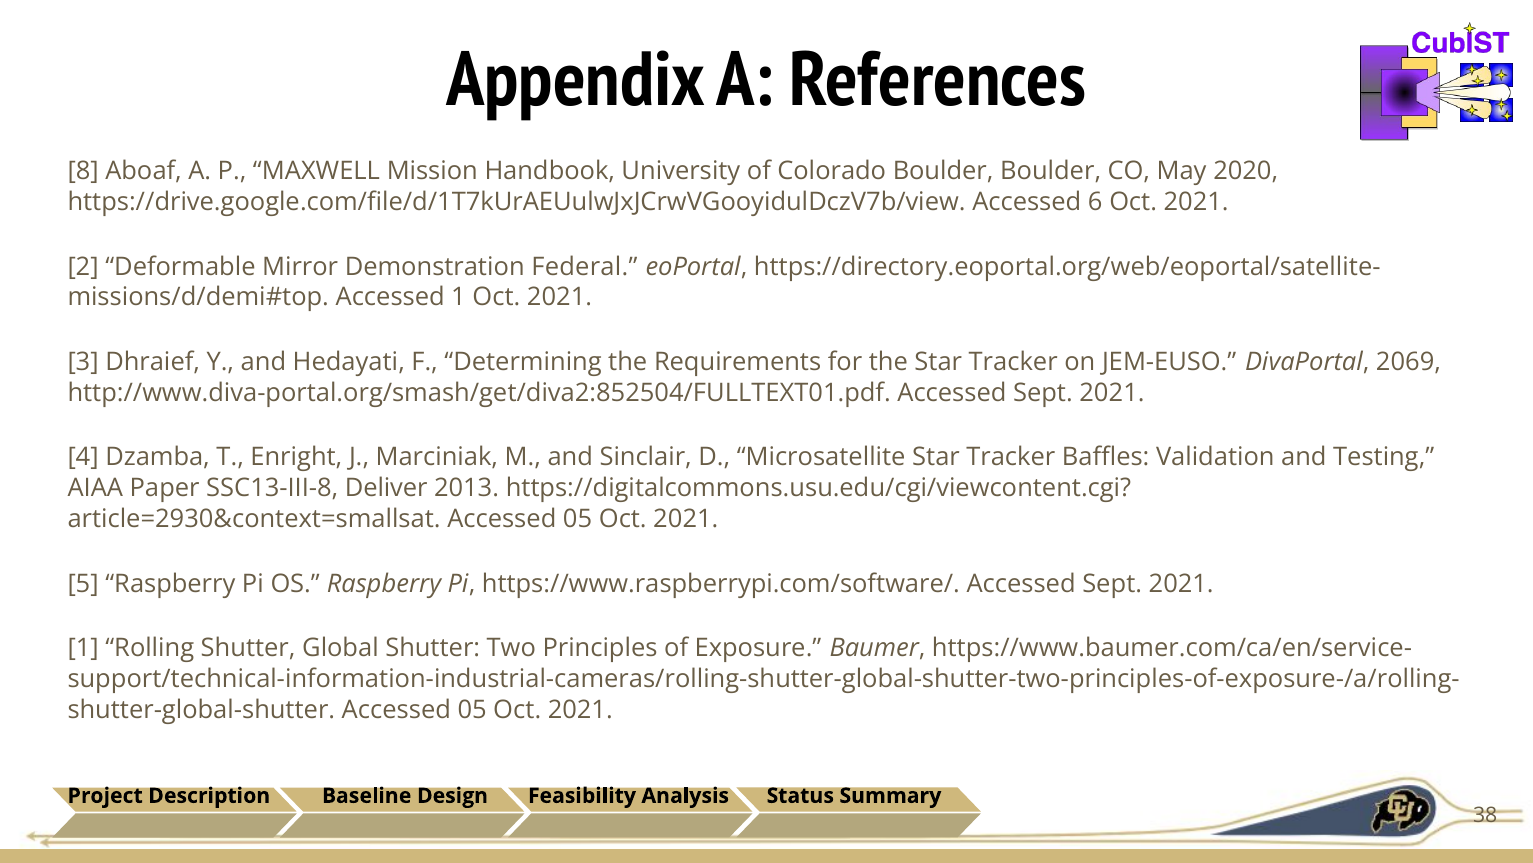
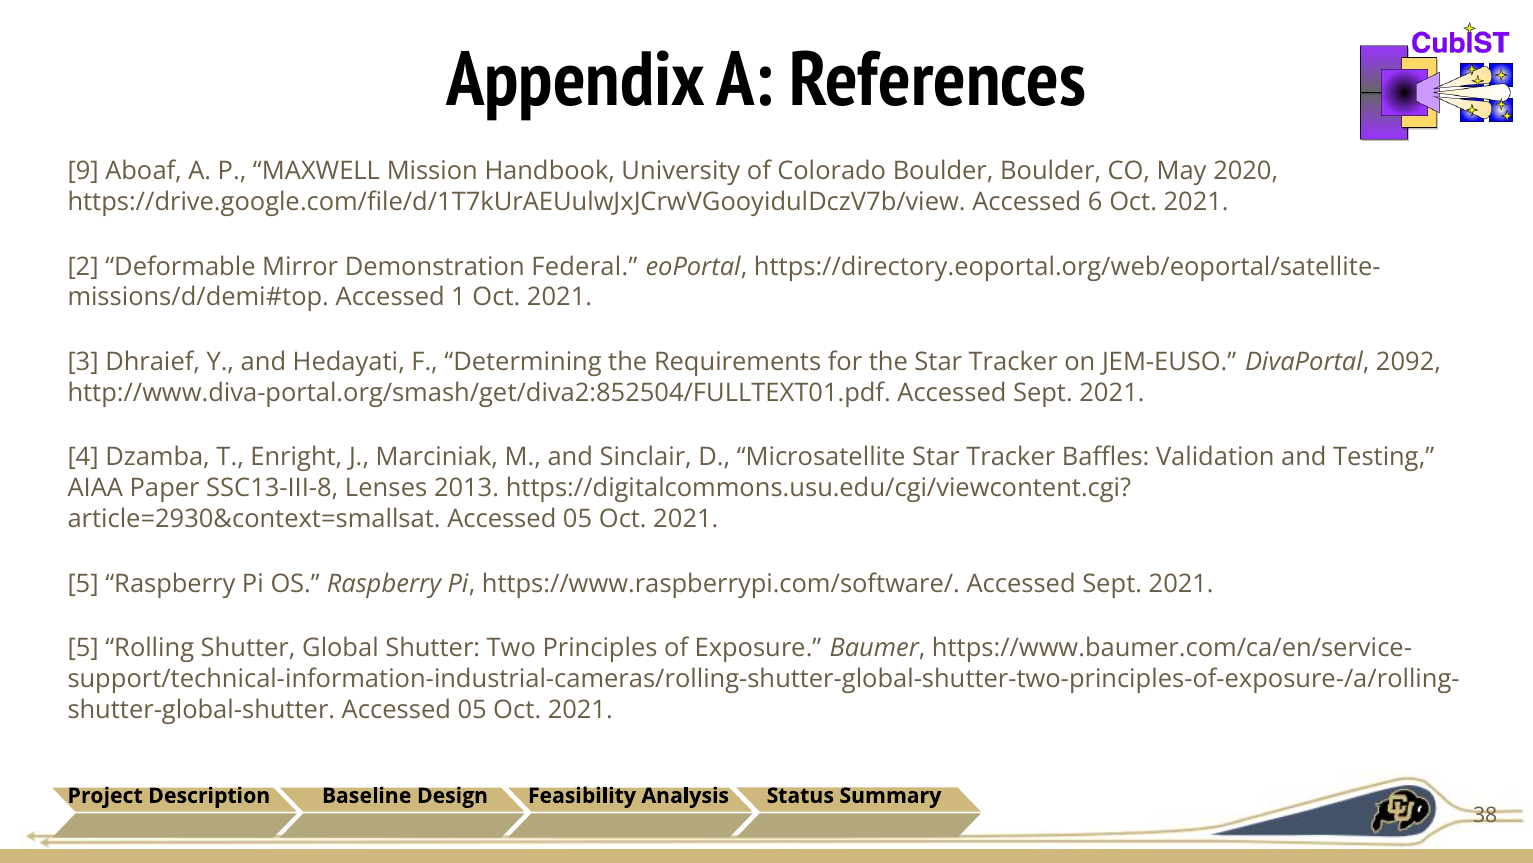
8: 8 -> 9 (83, 171)
2069: 2069 -> 2092 (1408, 362)
Deliver: Deliver -> Lenses (386, 488)
1: 1 -> 5 (83, 648)
